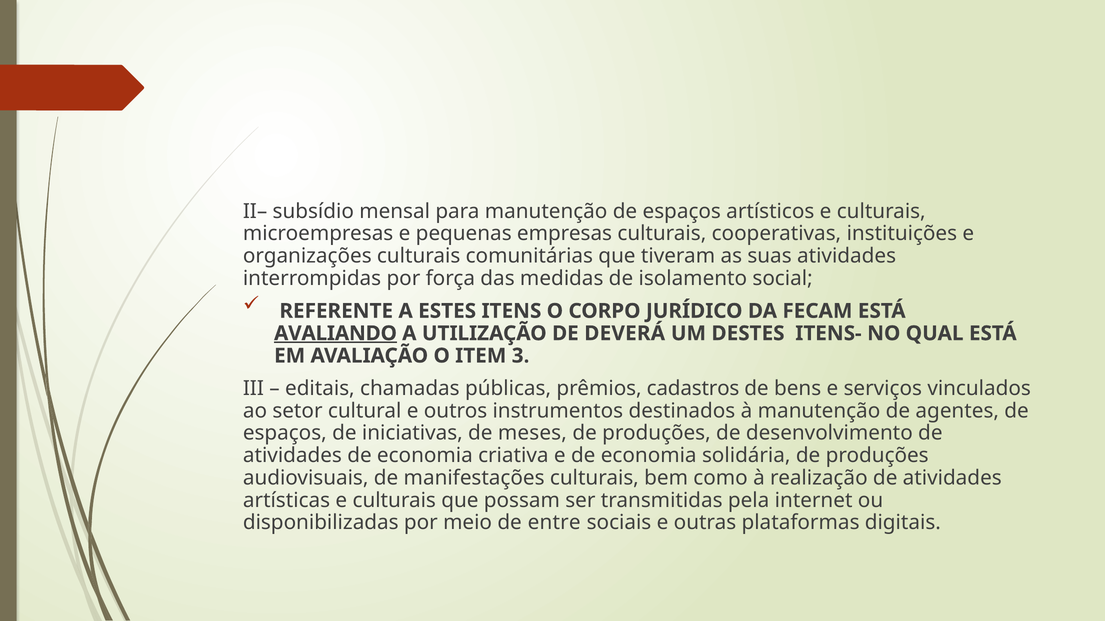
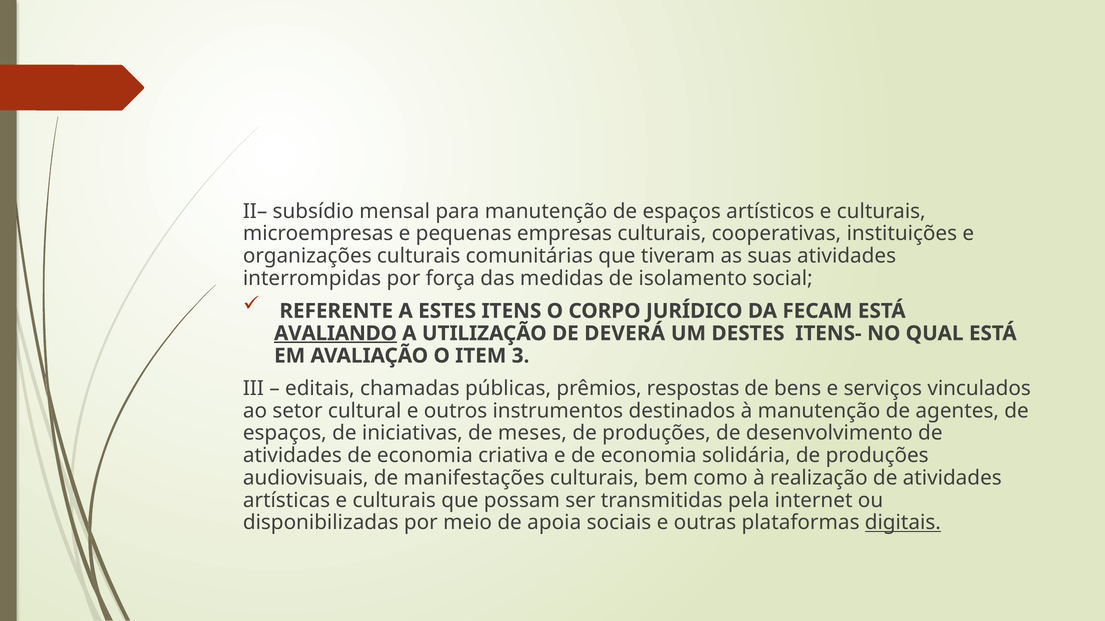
cadastros: cadastros -> respostas (693, 389)
entre: entre -> apoia (554, 523)
digitais underline: none -> present (903, 523)
